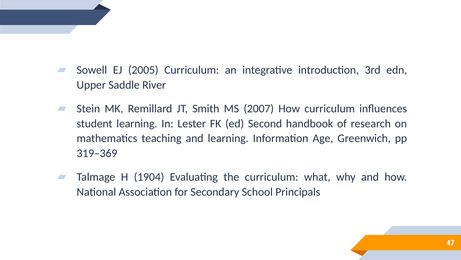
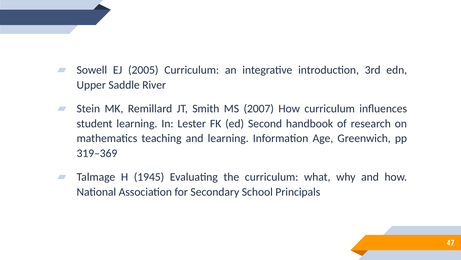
1904: 1904 -> 1945 (149, 177)
